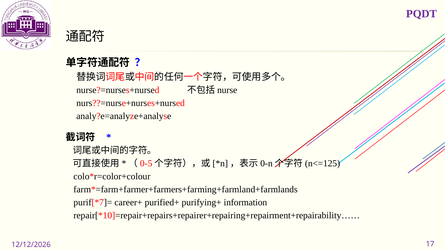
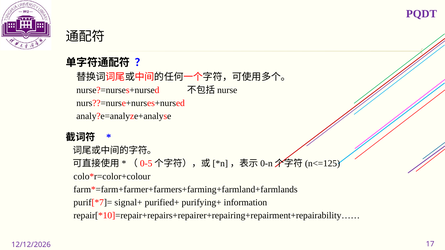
career+: career+ -> signal+ (128, 203)
